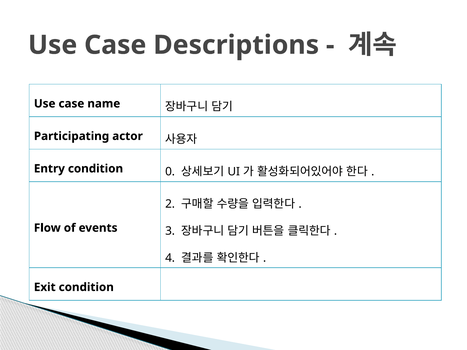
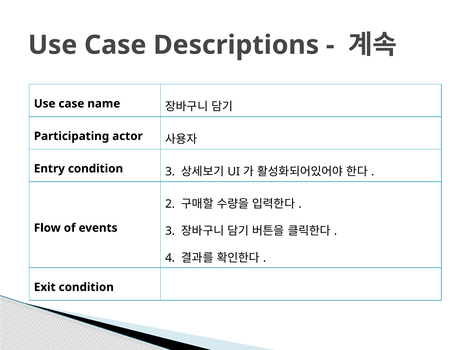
condition 0: 0 -> 3 (170, 172)
